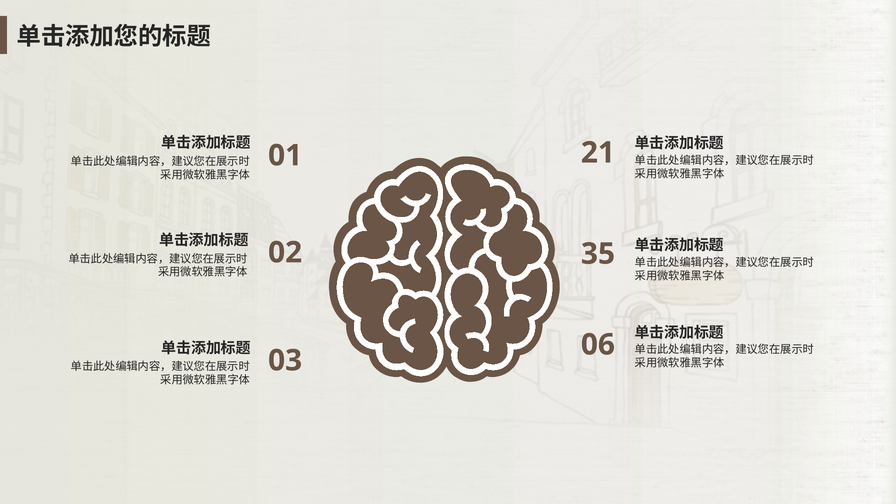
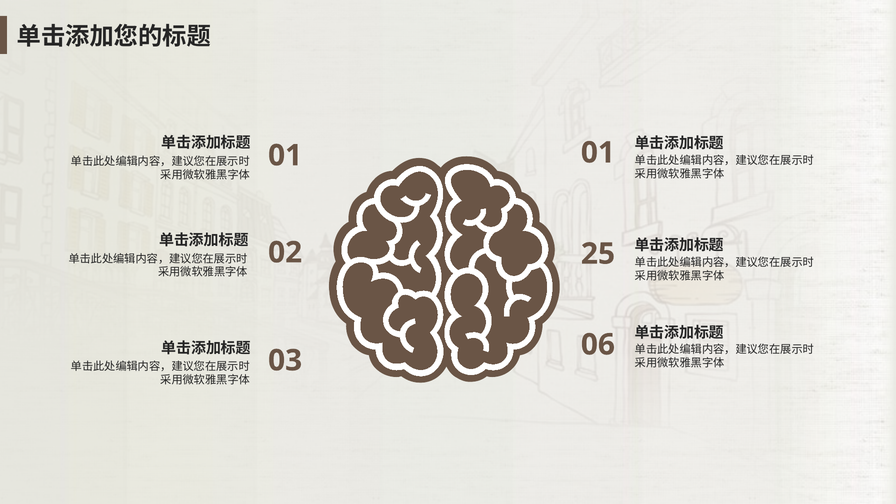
01 21: 21 -> 01 (598, 153)
35: 35 -> 25 (598, 254)
